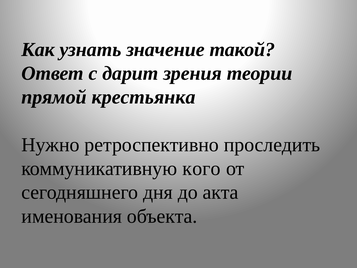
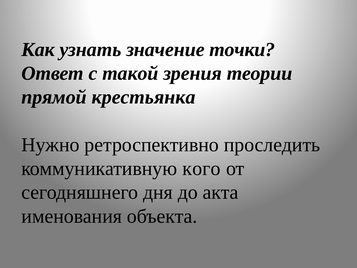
такой: такой -> точки (242, 49)
дарит: дарит -> такой (130, 73)
